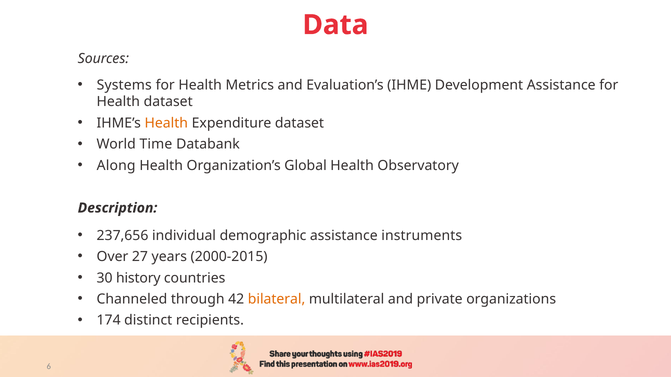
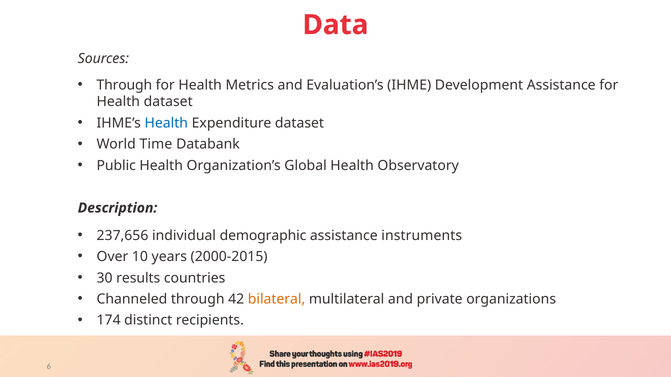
Systems: Systems -> Through (124, 85)
Health colour: orange -> blue (166, 123)
Along: Along -> Public (116, 166)
27: 27 -> 10 (140, 257)
history: history -> results (138, 278)
